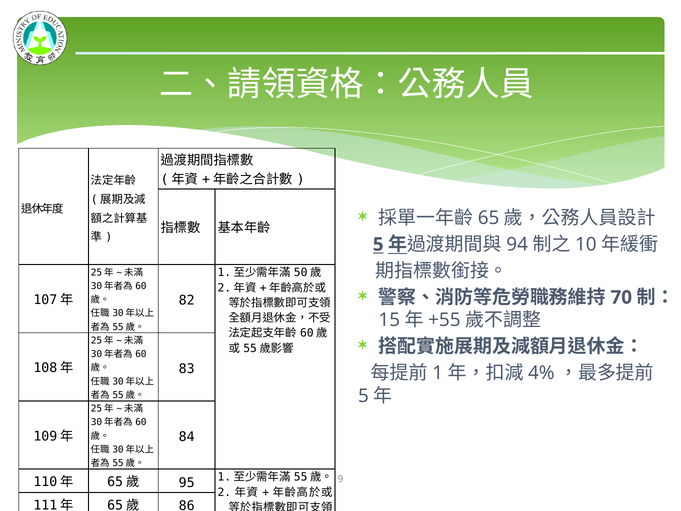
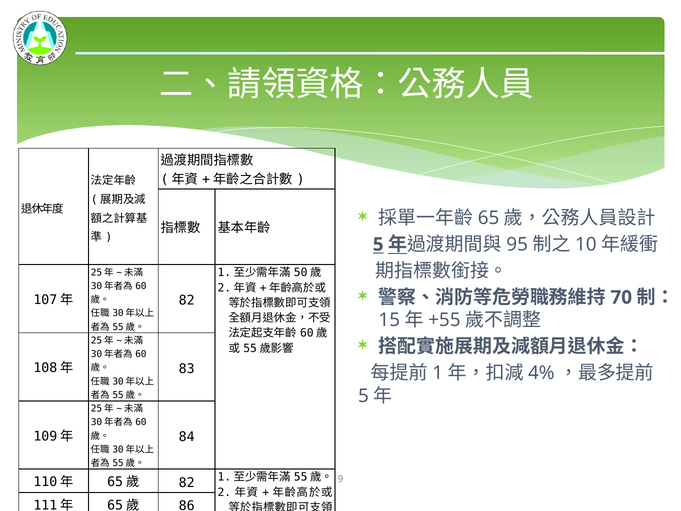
94: 94 -> 95 (517, 244)
95: 95 -> 82 (187, 482)
